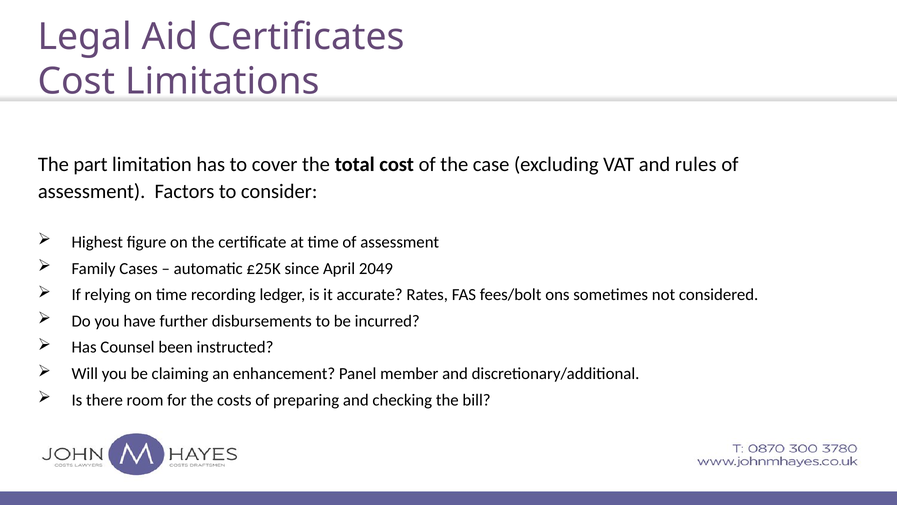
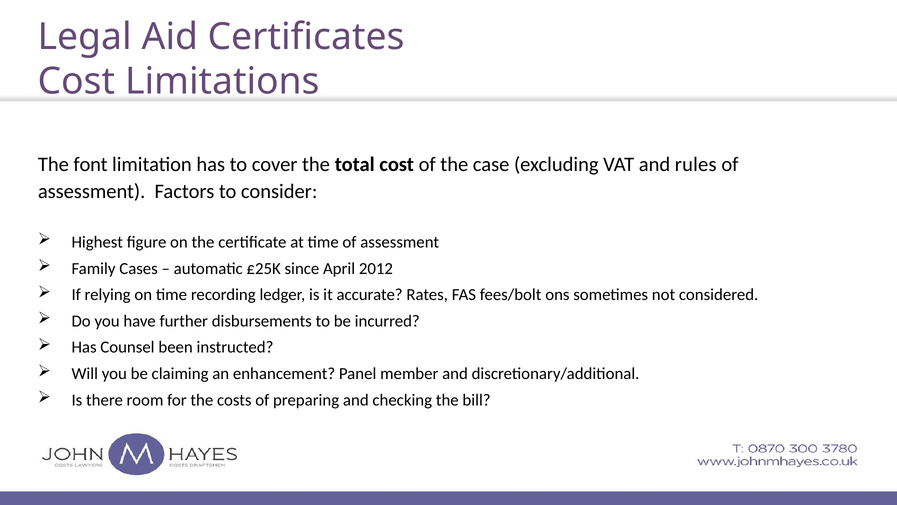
part: part -> font (91, 164)
2049: 2049 -> 2012 (376, 268)
